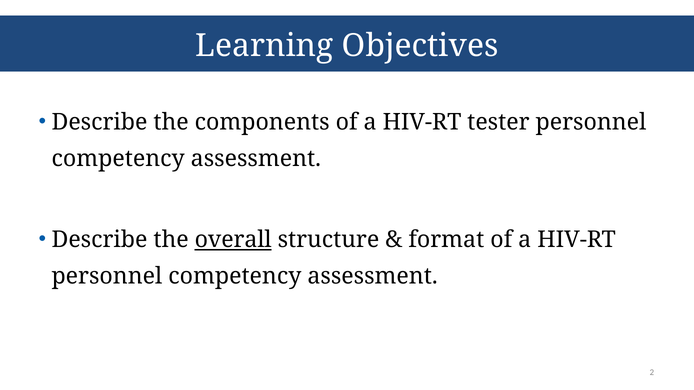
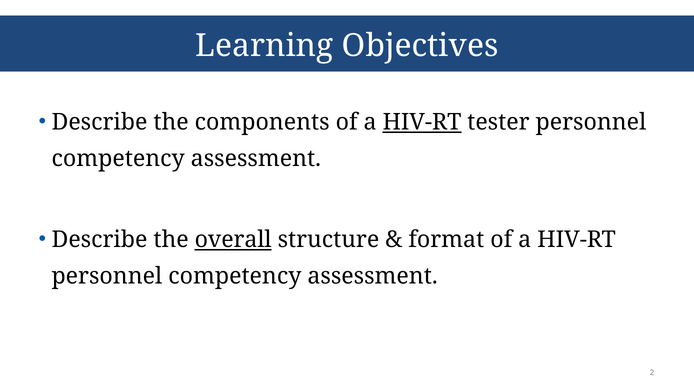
HIV-RT underline: none -> present (422, 122)
